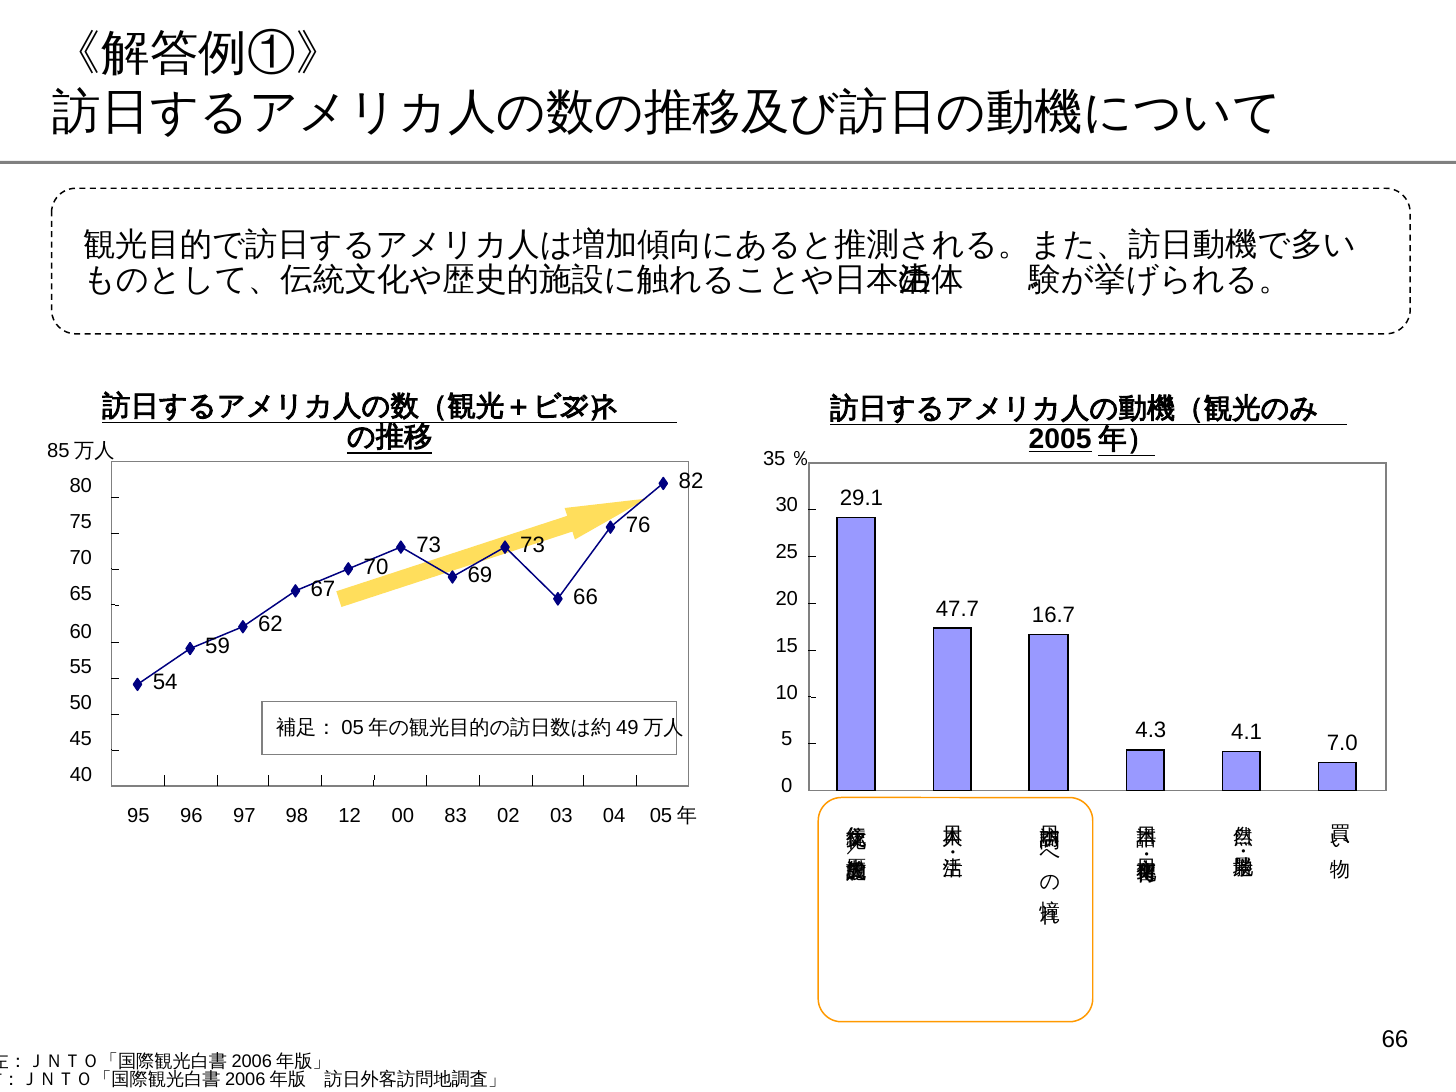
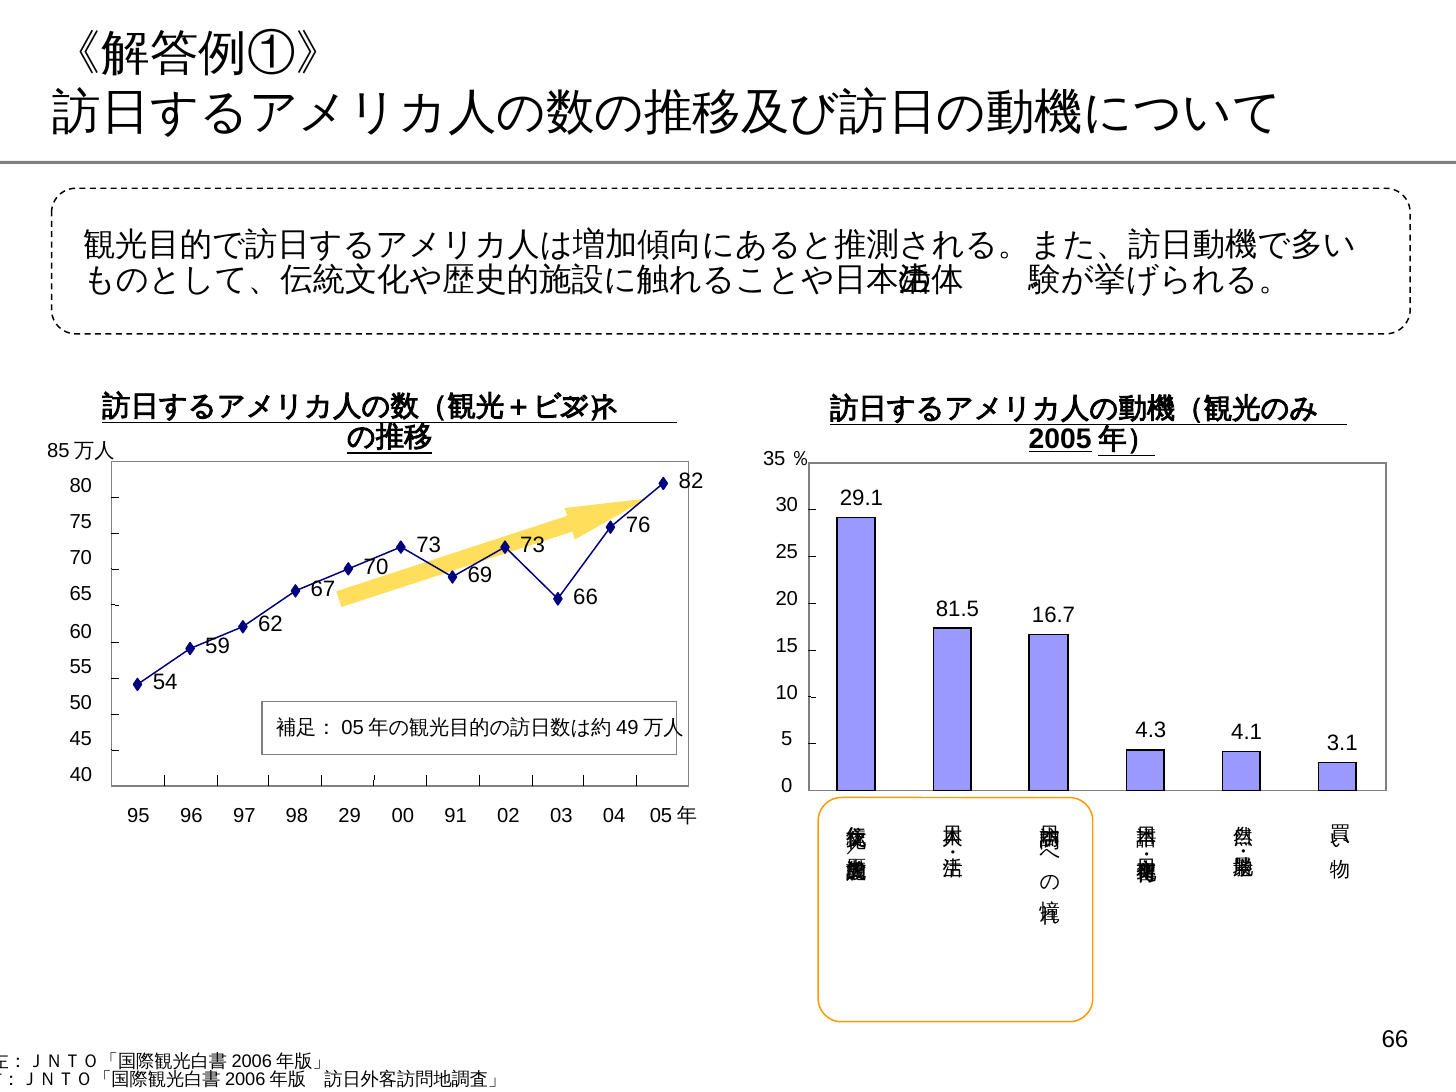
47.7: 47.7 -> 81.5 (957, 609)
7.0: 7.0 -> 3.1 (1342, 743)
12: 12 -> 29 (350, 816)
83: 83 -> 91 (456, 816)
